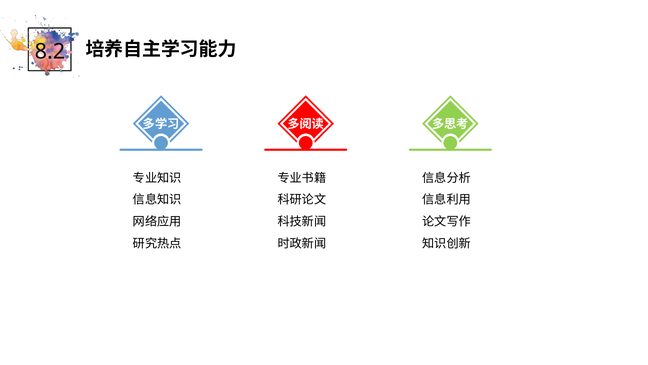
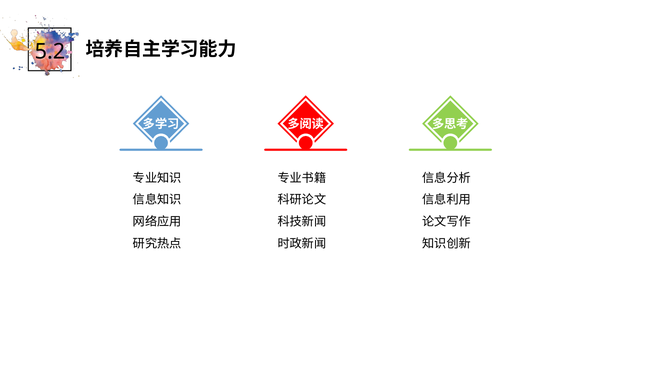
8.2: 8.2 -> 5.2 (50, 52)
